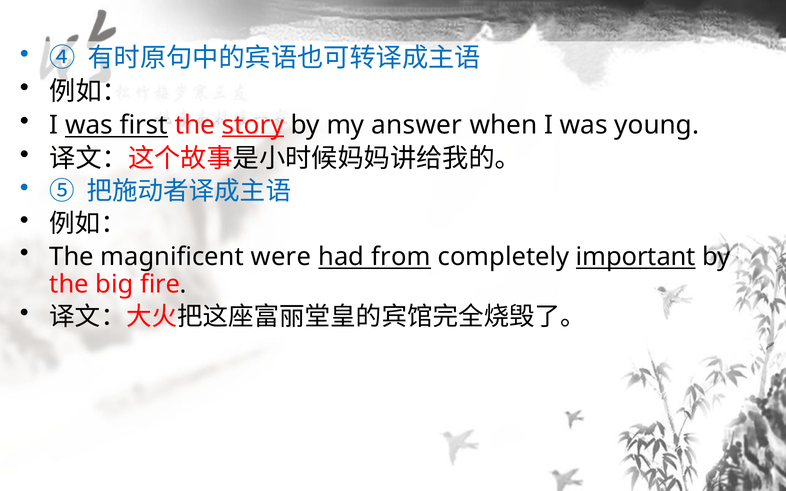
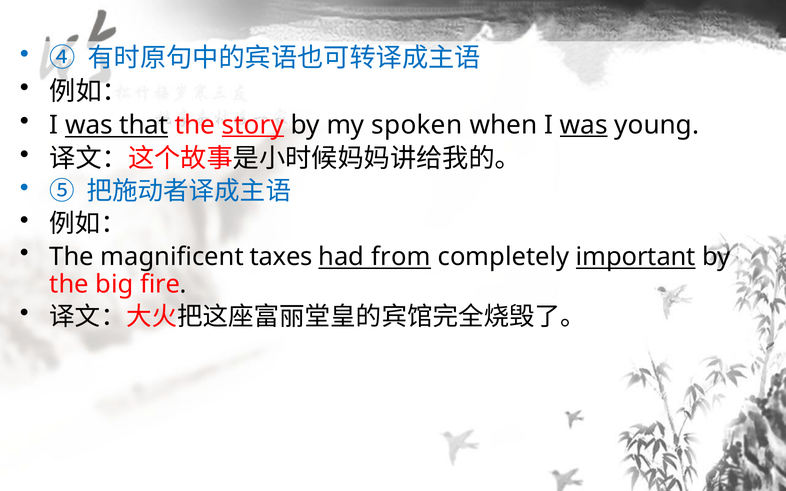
first: first -> that (144, 125)
answer: answer -> spoken (417, 125)
was underline: none -> present (584, 125)
were: were -> taxes (281, 257)
